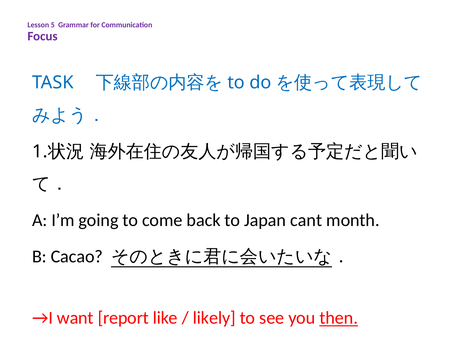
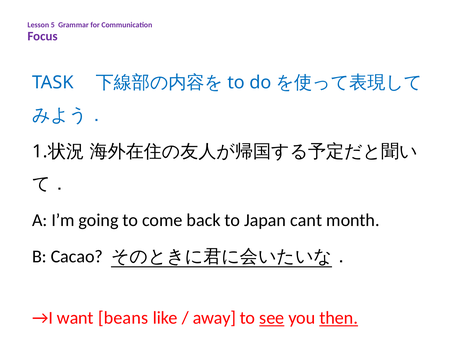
report: report -> beans (123, 318)
likely: likely -> away (214, 318)
see underline: none -> present (272, 318)
